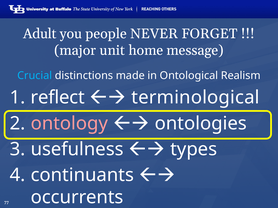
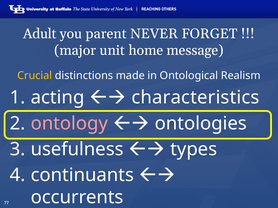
people: people -> parent (106, 34)
Crucial colour: light blue -> yellow (35, 76)
reflect: reflect -> acting (58, 98)
terminological: terminological -> characteristics (195, 98)
